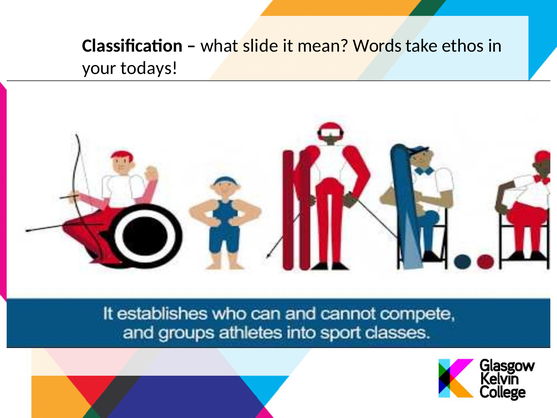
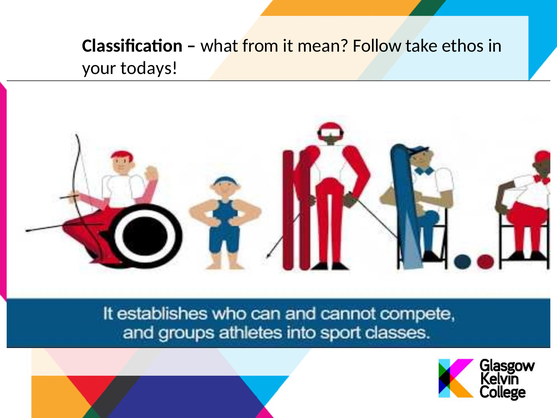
slide: slide -> from (261, 46)
Words: Words -> Follow (377, 46)
